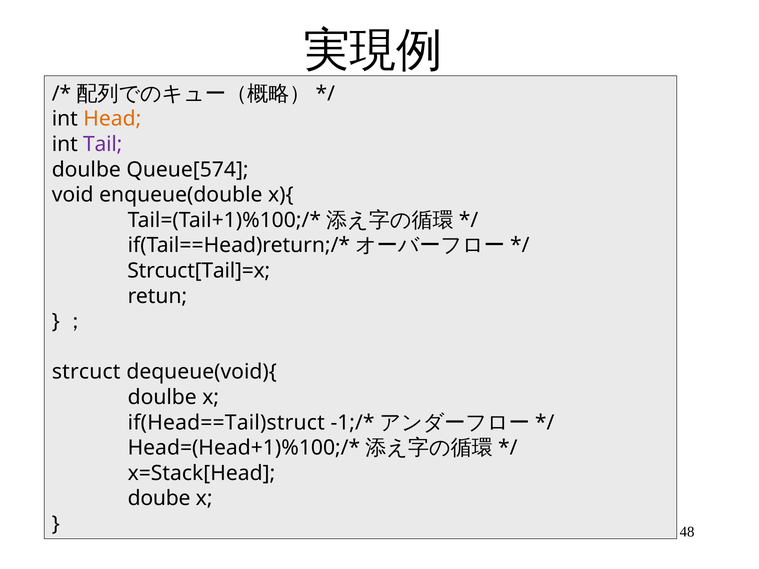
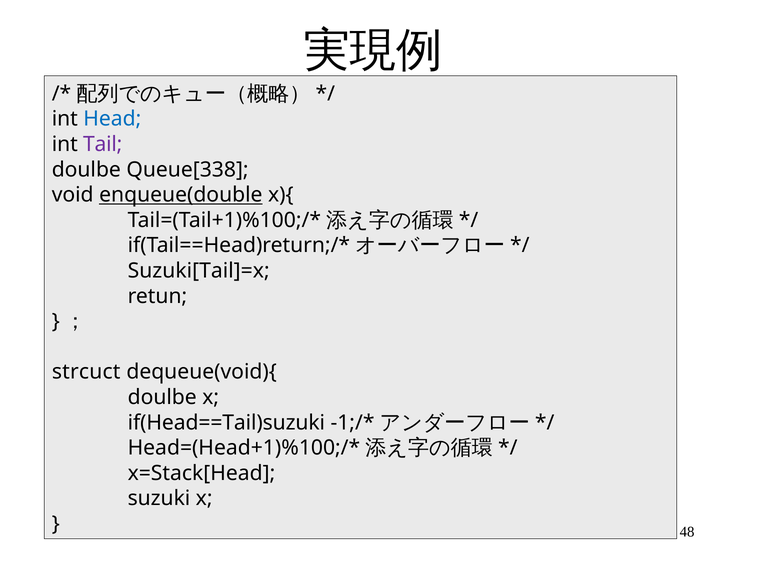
Head colour: orange -> blue (112, 119)
Queue[574: Queue[574 -> Queue[338 (188, 170)
enqueue(double underline: none -> present (181, 195)
Strcuct[Tail]=x: Strcuct[Tail]=x -> Suzuki[Tail]=x (199, 271)
if(Head==Tail)struct: if(Head==Tail)struct -> if(Head==Tail)suzuki (226, 423)
doube: doube -> suzuki (159, 499)
